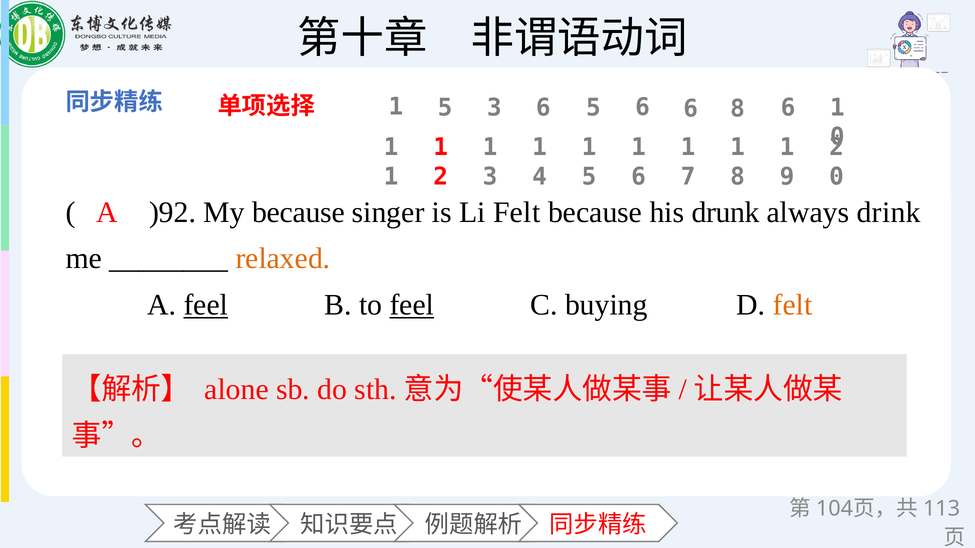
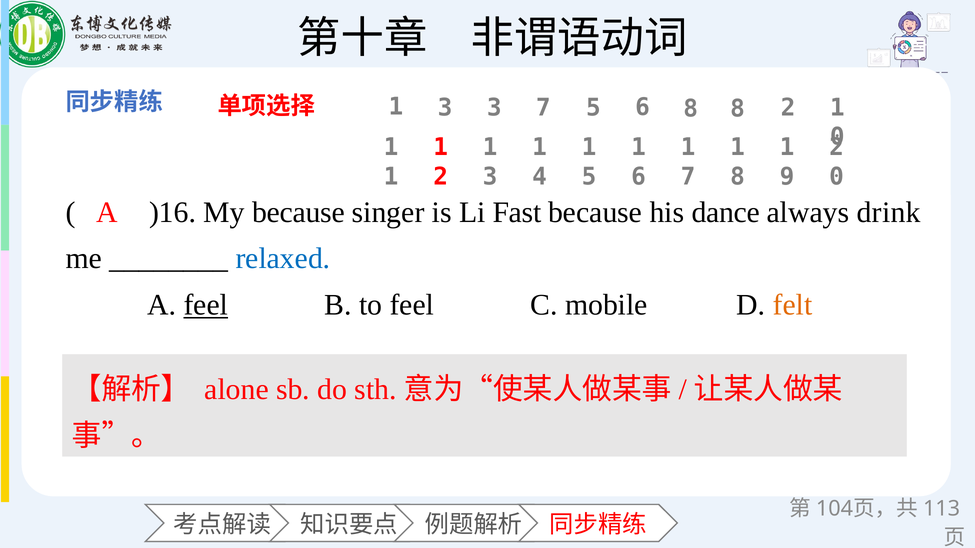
5: 5 -> 3 (445, 108)
3 6: 6 -> 7 (543, 108)
6 6: 6 -> 8 (691, 109)
8 6: 6 -> 2 (788, 108)
)92: )92 -> )16 (173, 212)
Li Felt: Felt -> Fast (517, 212)
drunk: drunk -> dance (726, 212)
relaxed colour: orange -> blue (283, 259)
feel underline: present -> none (412, 305)
buying: buying -> mobile (606, 305)
